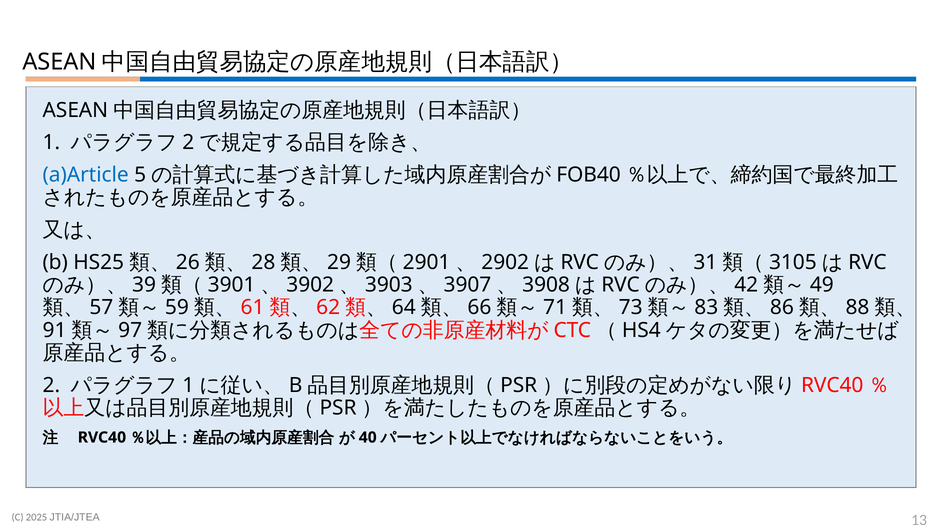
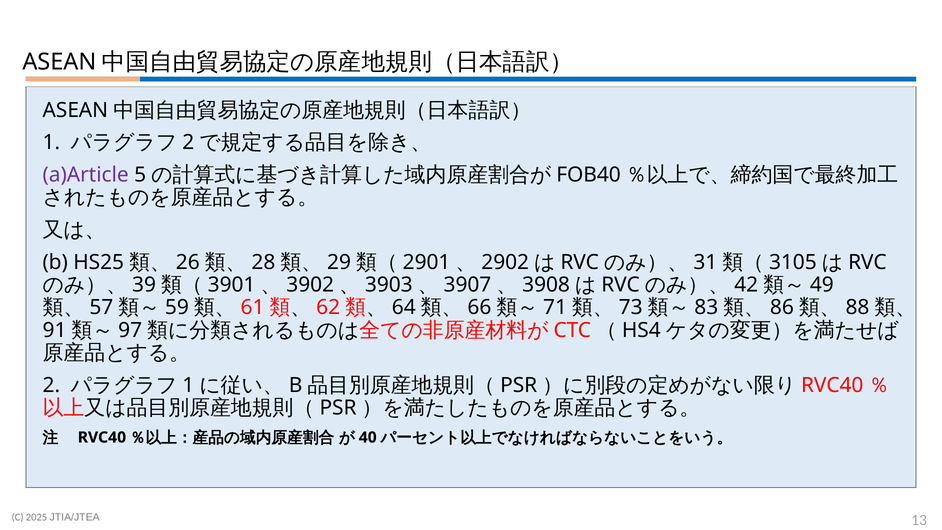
a)Article colour: blue -> purple (86, 175)
